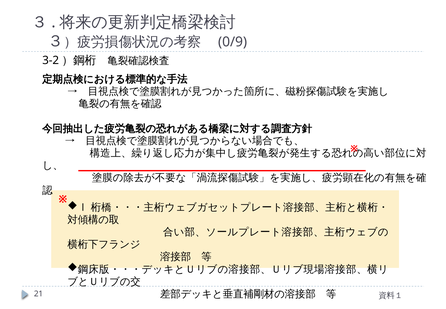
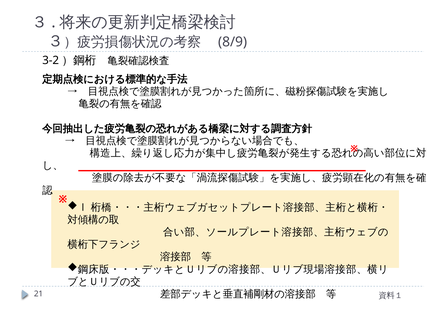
0/9: 0/9 -> 8/9 (233, 42)
